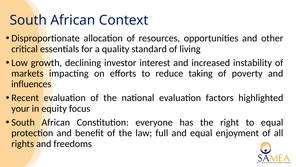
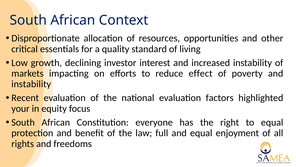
taking: taking -> effect (201, 73)
influences: influences -> instability (31, 84)
